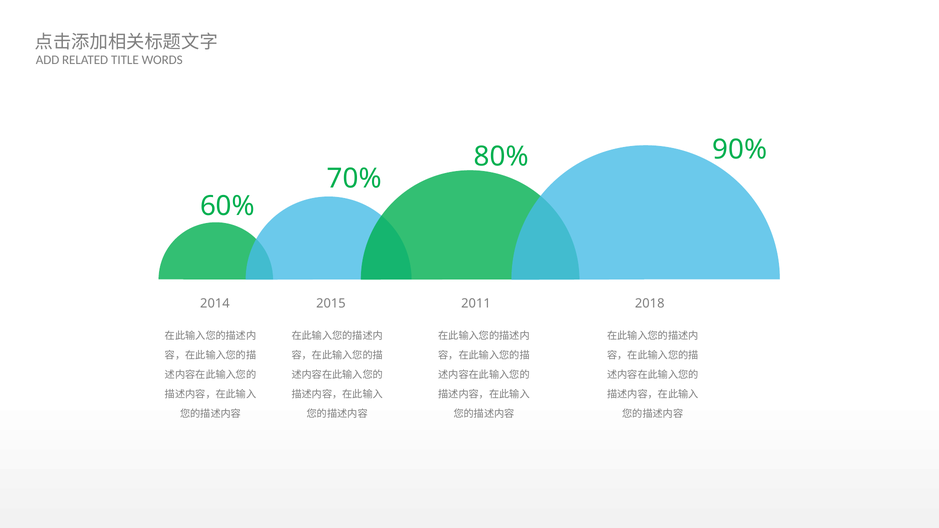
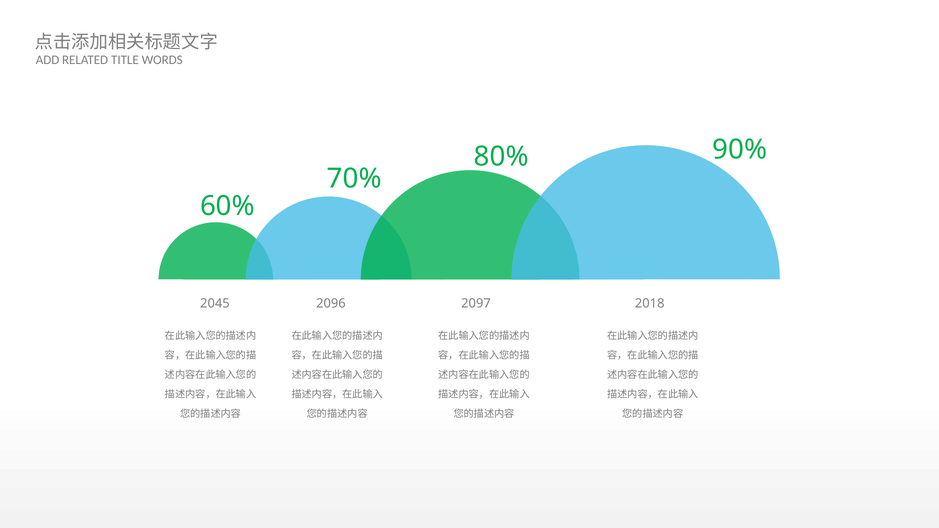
2014: 2014 -> 2045 (215, 304)
2015: 2015 -> 2096 (331, 304)
2011: 2011 -> 2097 (476, 304)
